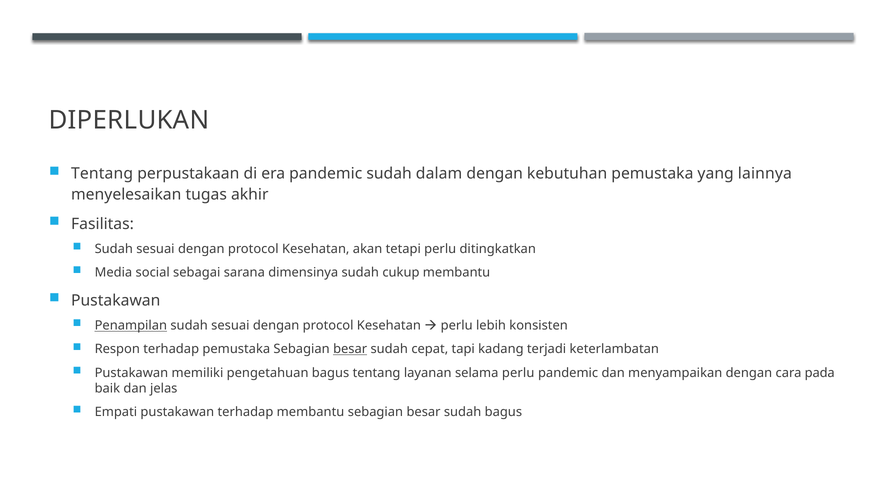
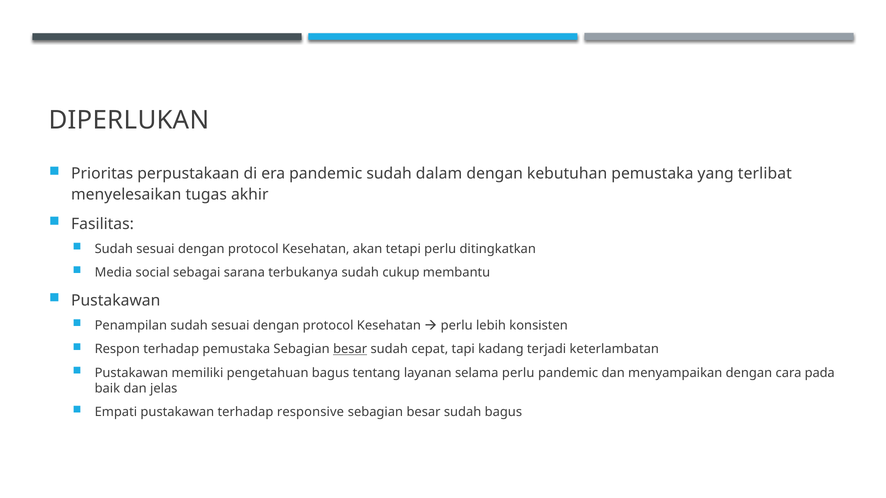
Tentang: Tentang -> Prioritas (102, 174)
lainnya: lainnya -> terlibat (765, 174)
dimensinya: dimensinya -> terbukanya (303, 273)
Penampilan underline: present -> none (131, 326)
terhadap membantu: membantu -> responsive (310, 412)
